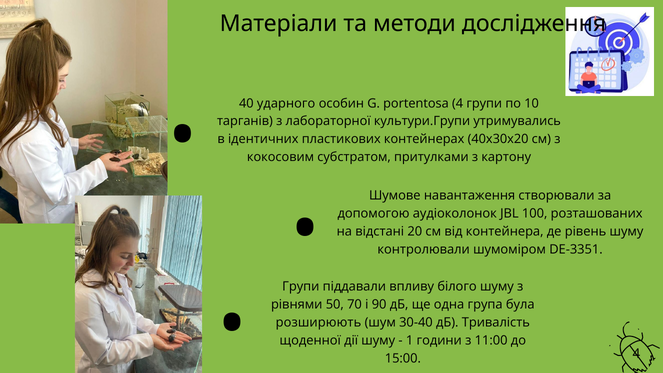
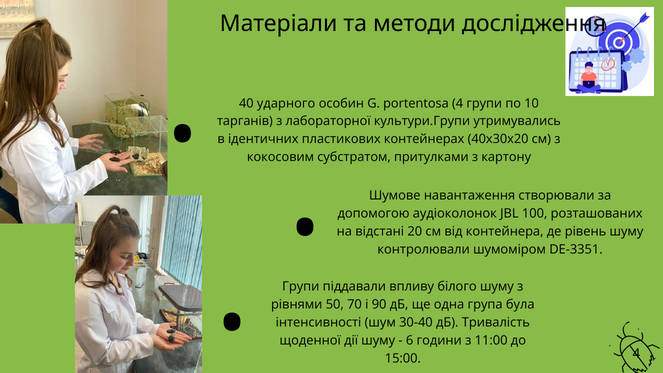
розширюють: розширюють -> інтенсивності (319, 322)
1: 1 -> 6 (410, 340)
